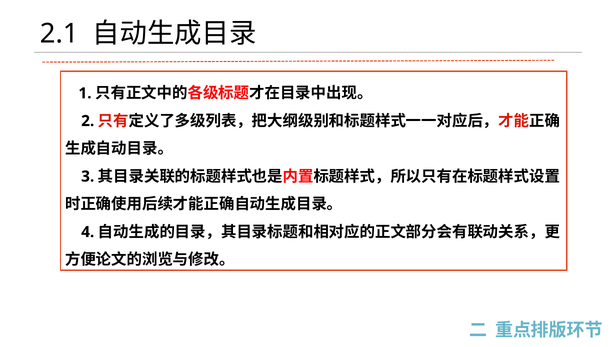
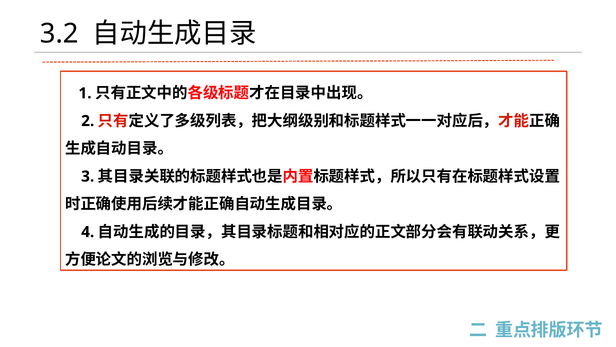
2.1: 2.1 -> 3.2 (59, 34)
